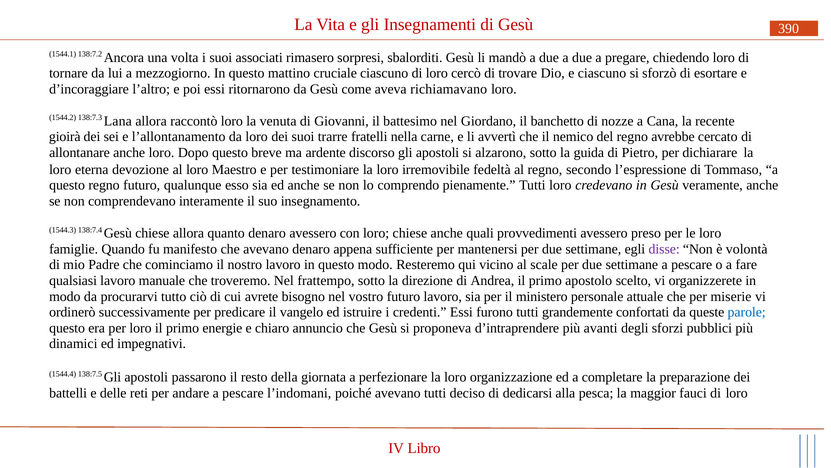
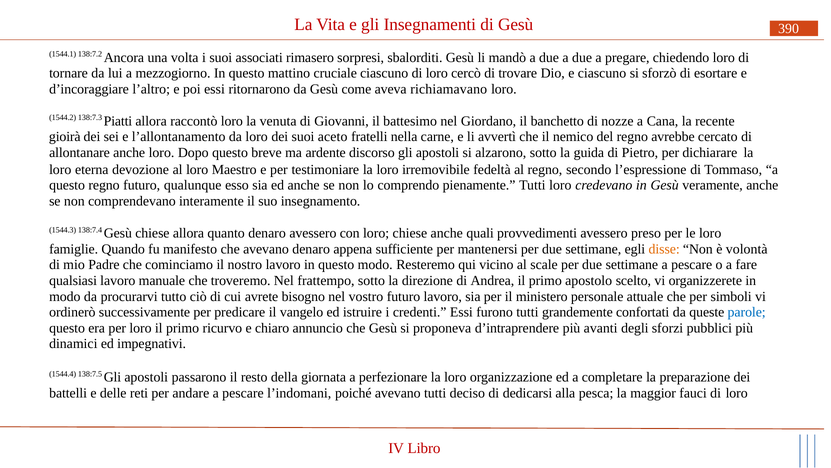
Lana: Lana -> Piatti (118, 121)
trarre: trarre -> aceto (333, 137)
disse colour: purple -> orange (664, 249)
miserie: miserie -> simboli (731, 296)
energie: energie -> ricurvo (222, 328)
